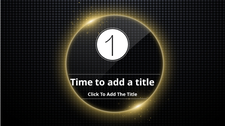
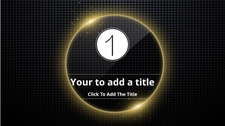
Time: Time -> Your (81, 83)
